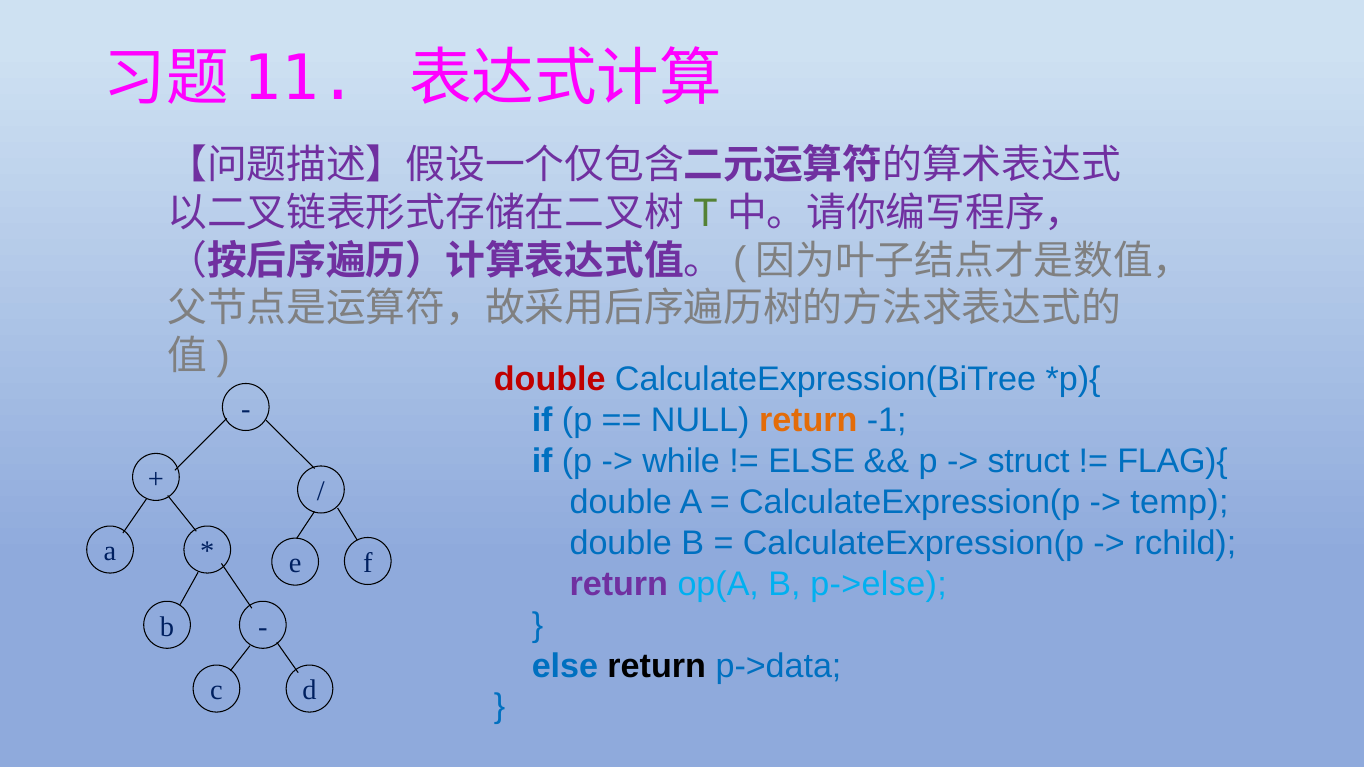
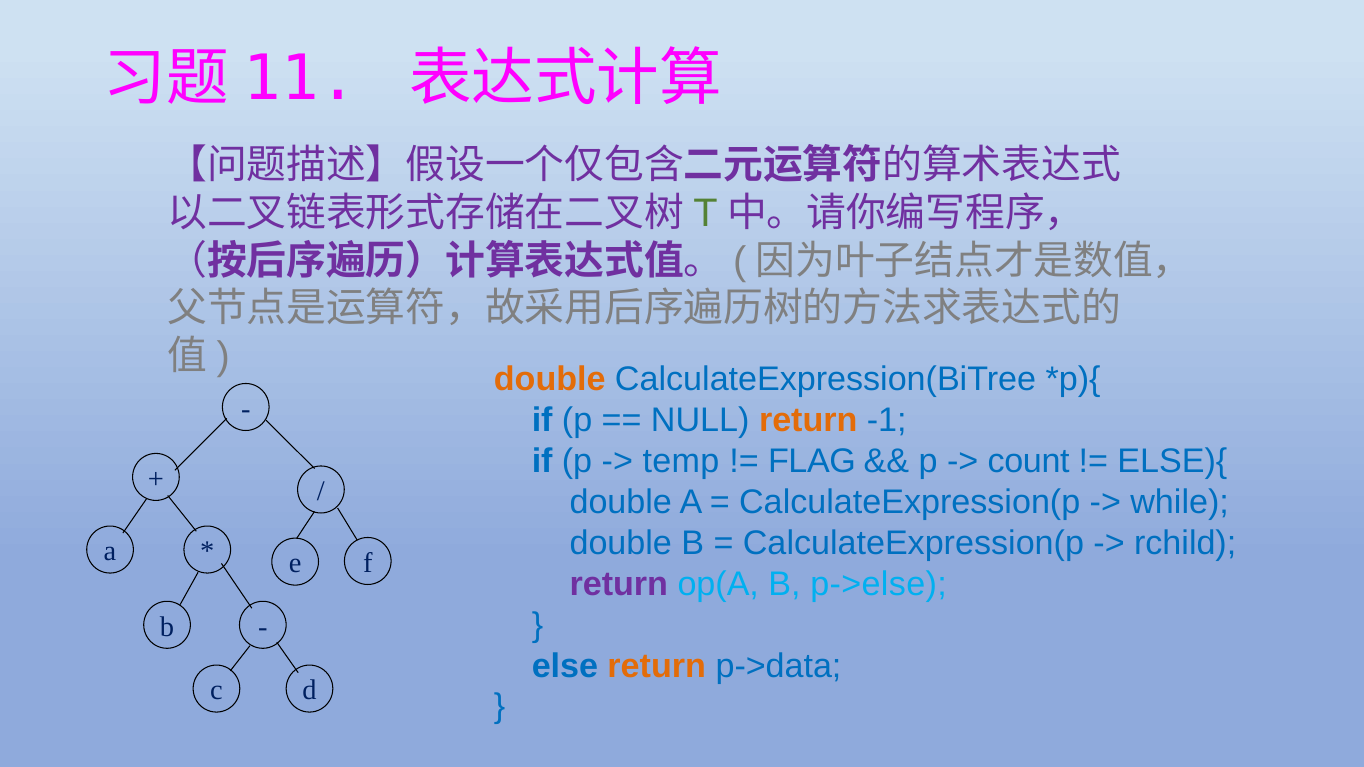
double colour: red -> orange (550, 380)
while: while -> temp (681, 461)
ELSE: ELSE -> FLAG (812, 461)
struct: struct -> count (1029, 461)
FLAG){: FLAG){ -> ELSE){ (1172, 461)
temp: temp -> while (1180, 502)
return colour: black -> orange (657, 666)
